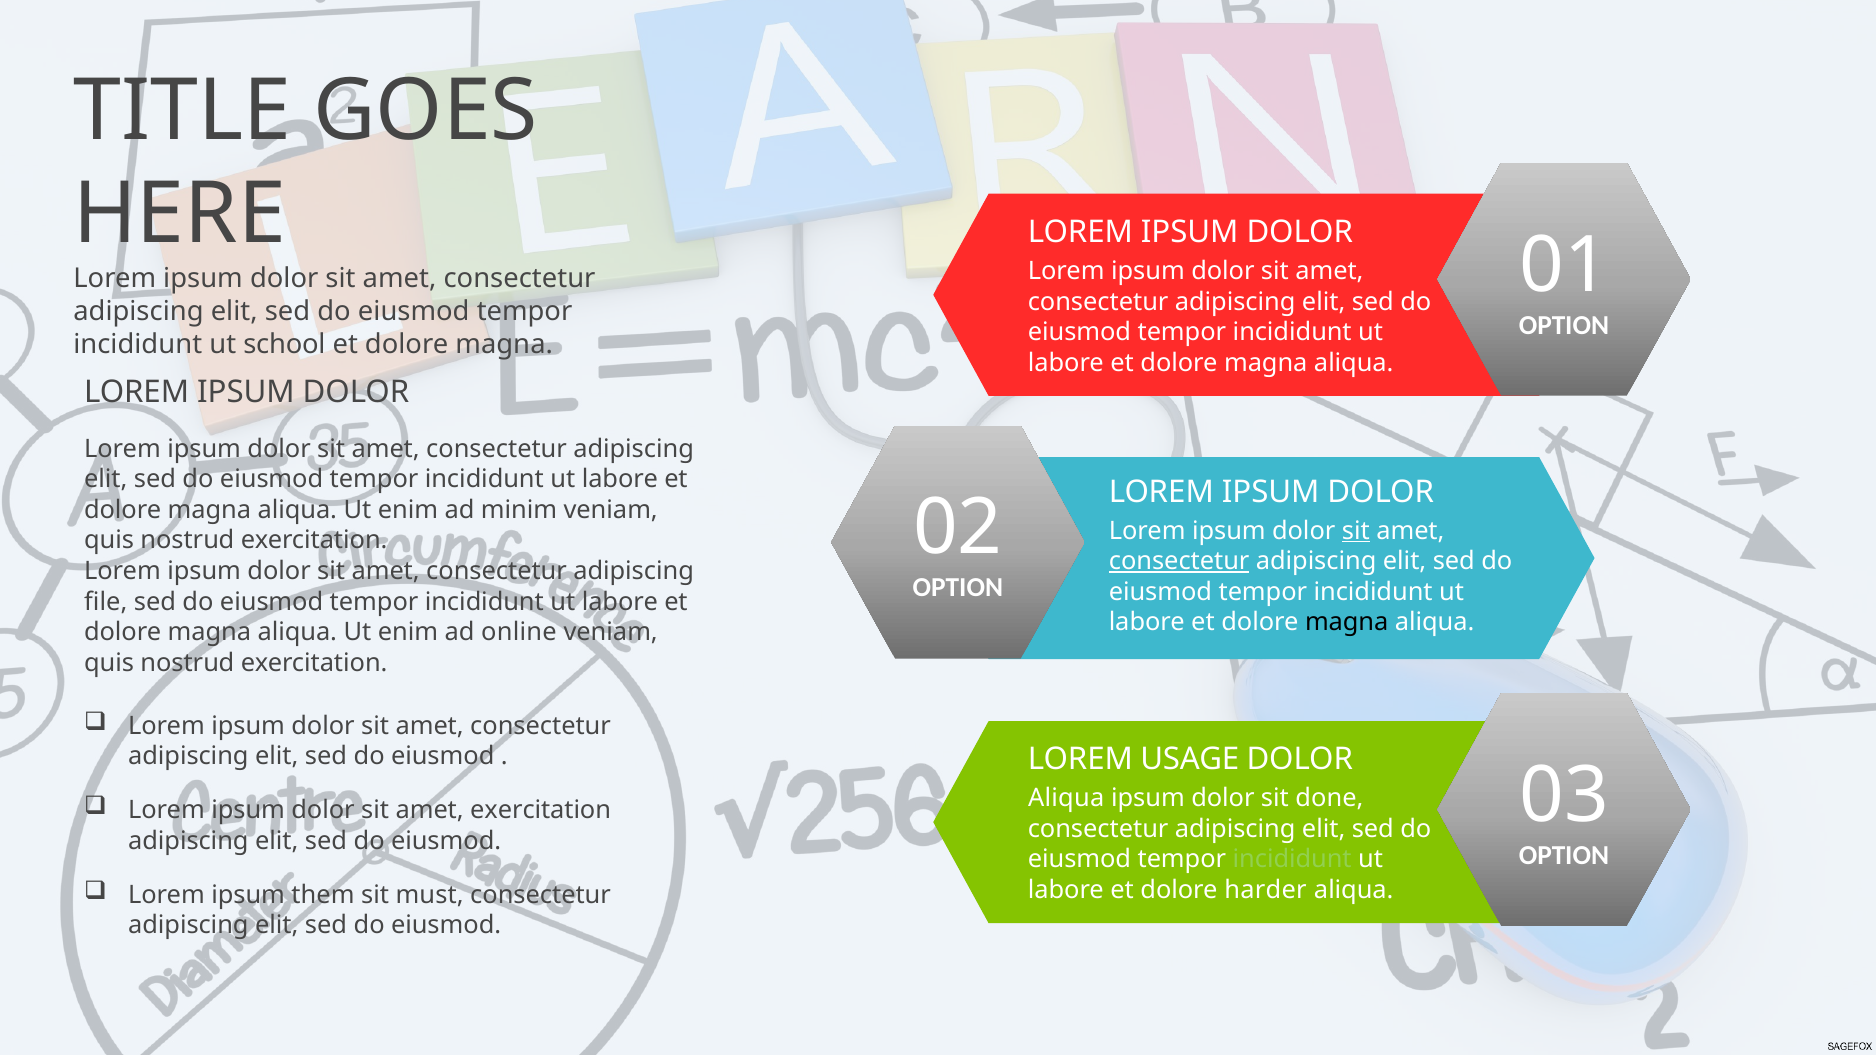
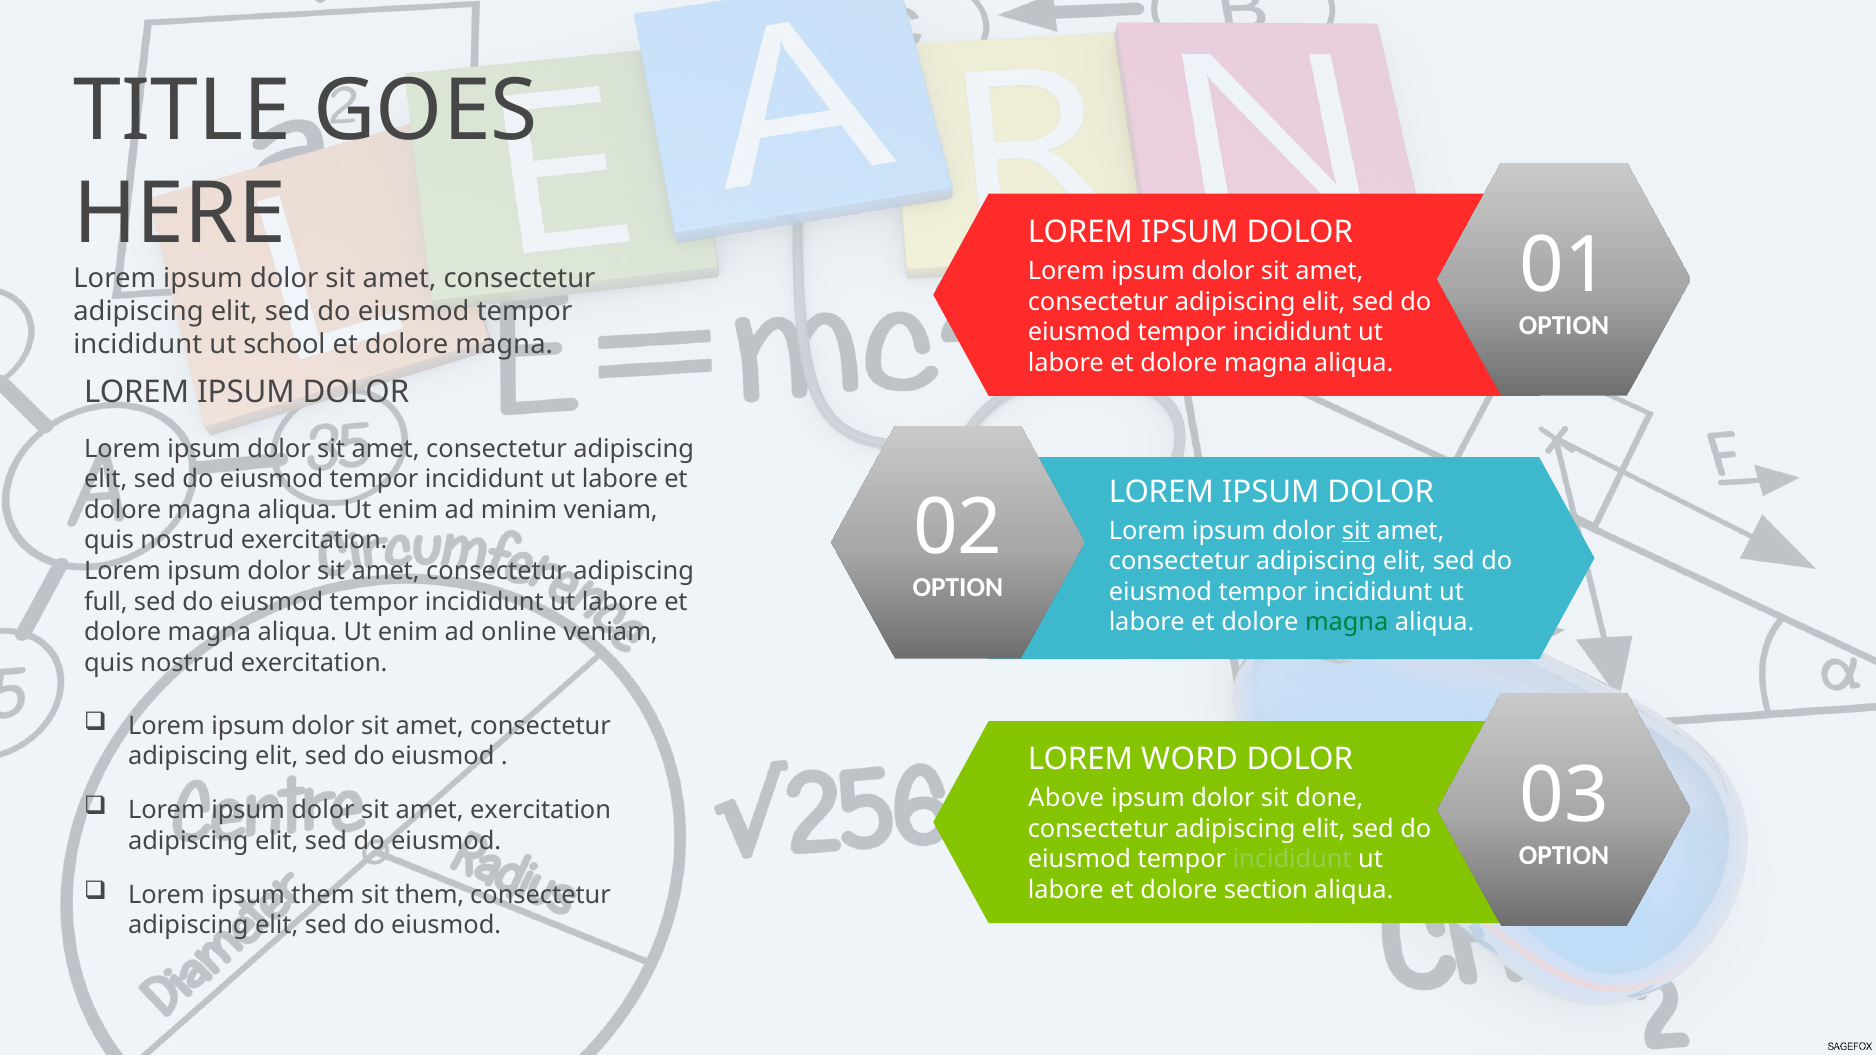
consectetur underline: present -> none (1179, 561)
file: file -> full (106, 602)
magna colour: black -> green (1347, 622)
USAGE: USAGE -> WORD (1190, 759)
Aliqua: Aliqua -> Above (1066, 799)
sit must: must -> them (430, 895)
harder: harder -> section (1266, 890)
